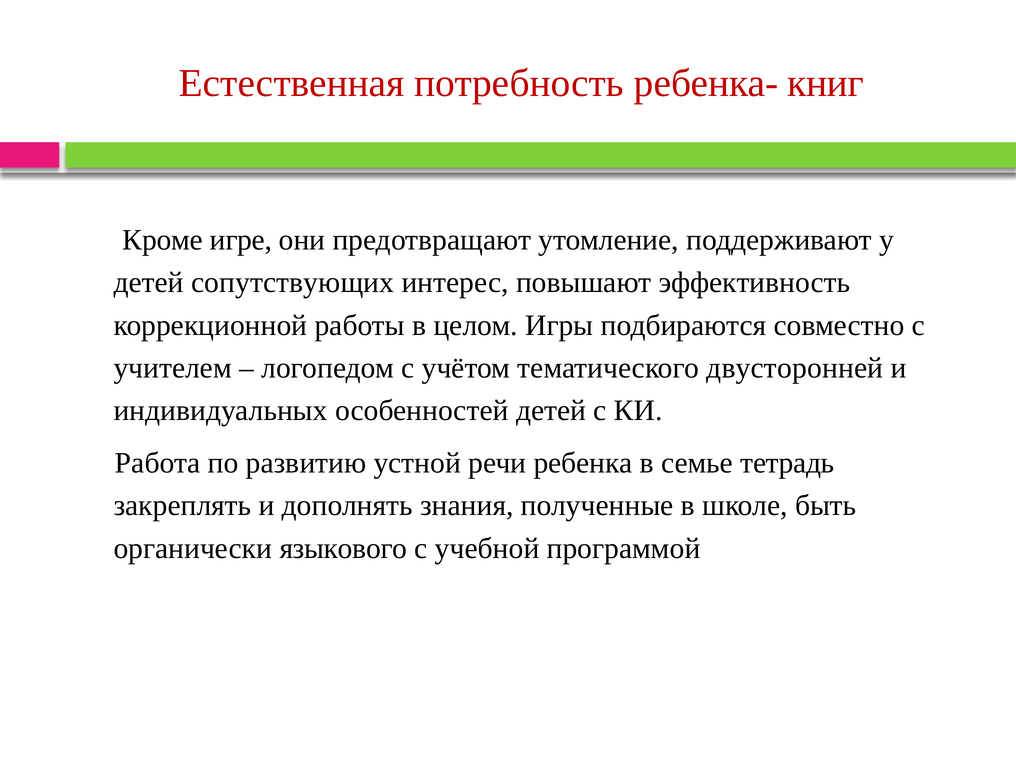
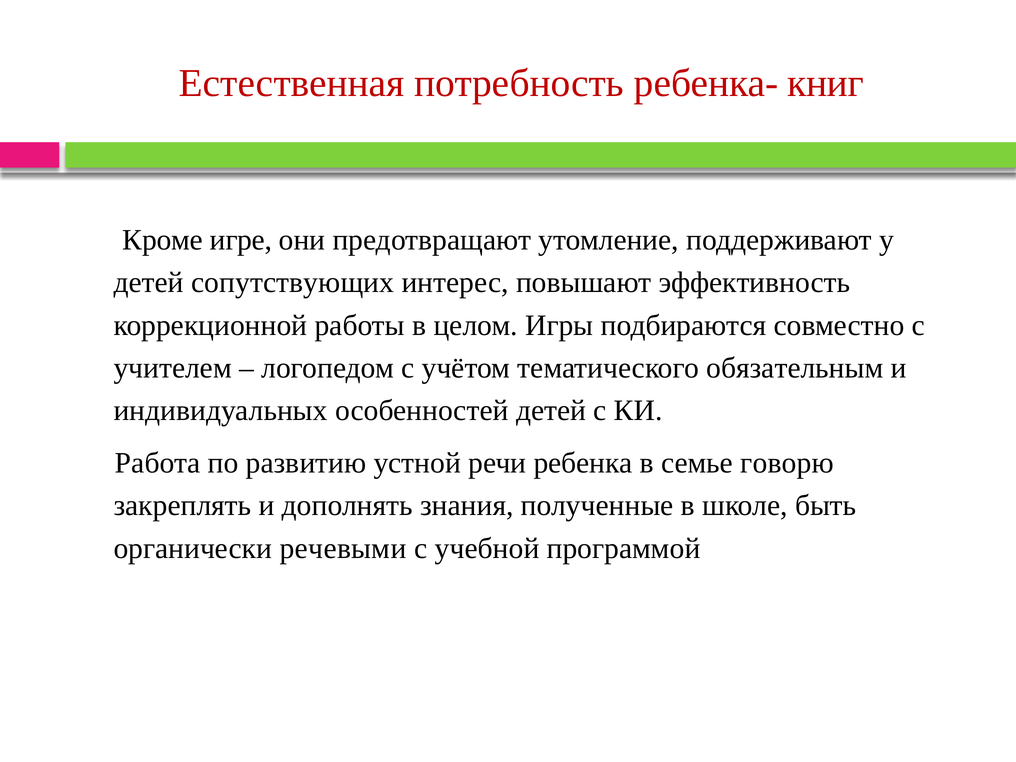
двусторонней: двусторонней -> обязательным (795, 368)
тетрадь: тетрадь -> говорю (787, 463)
языкового: языкового -> речевыми (343, 548)
